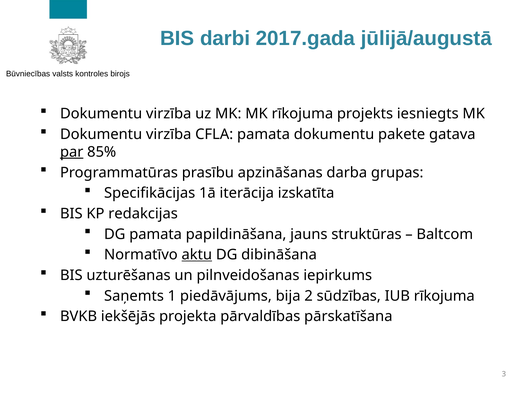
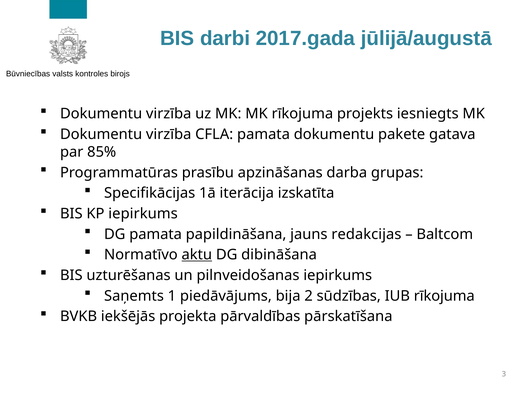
par underline: present -> none (72, 152)
KP redakcijas: redakcijas -> iepirkums (143, 214)
struktūras: struktūras -> redakcijas (366, 235)
